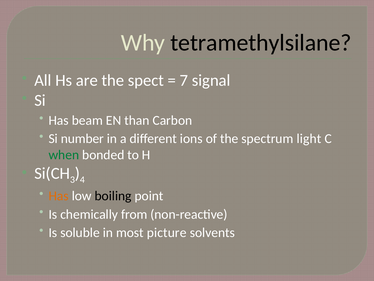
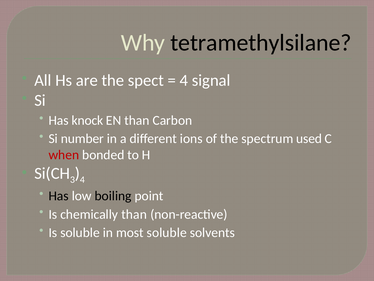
7: 7 -> 4 (184, 80)
beam: beam -> knock (87, 120)
light: light -> used (309, 138)
when colour: green -> red (64, 155)
Has colour: orange -> black (59, 196)
chemically from: from -> than (134, 214)
most picture: picture -> soluble (167, 232)
